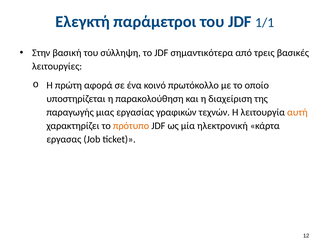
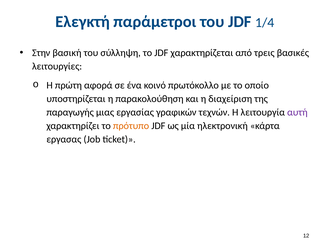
1/1: 1/1 -> 1/4 (265, 23)
σημαντικότερα: σημαντικότερα -> χαρακτηρίζεται (202, 53)
αυτή colour: orange -> purple (297, 112)
